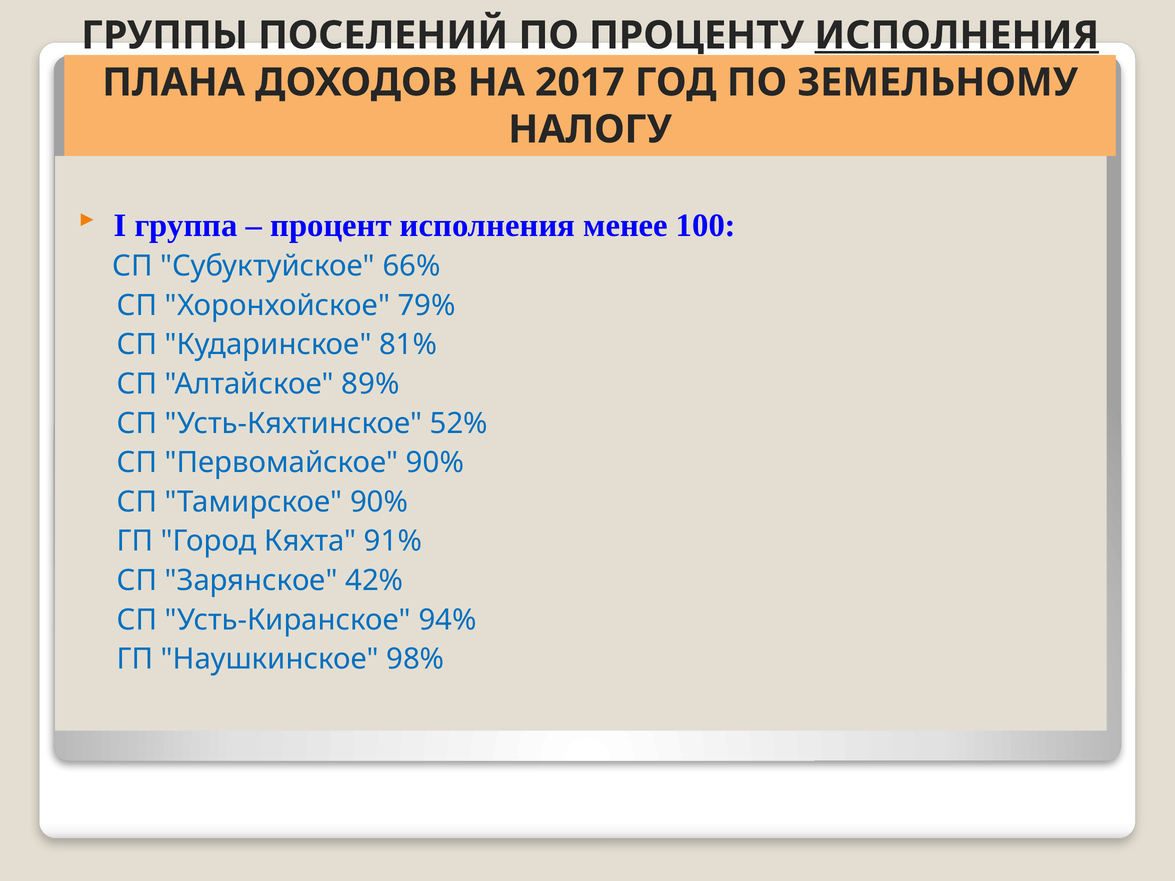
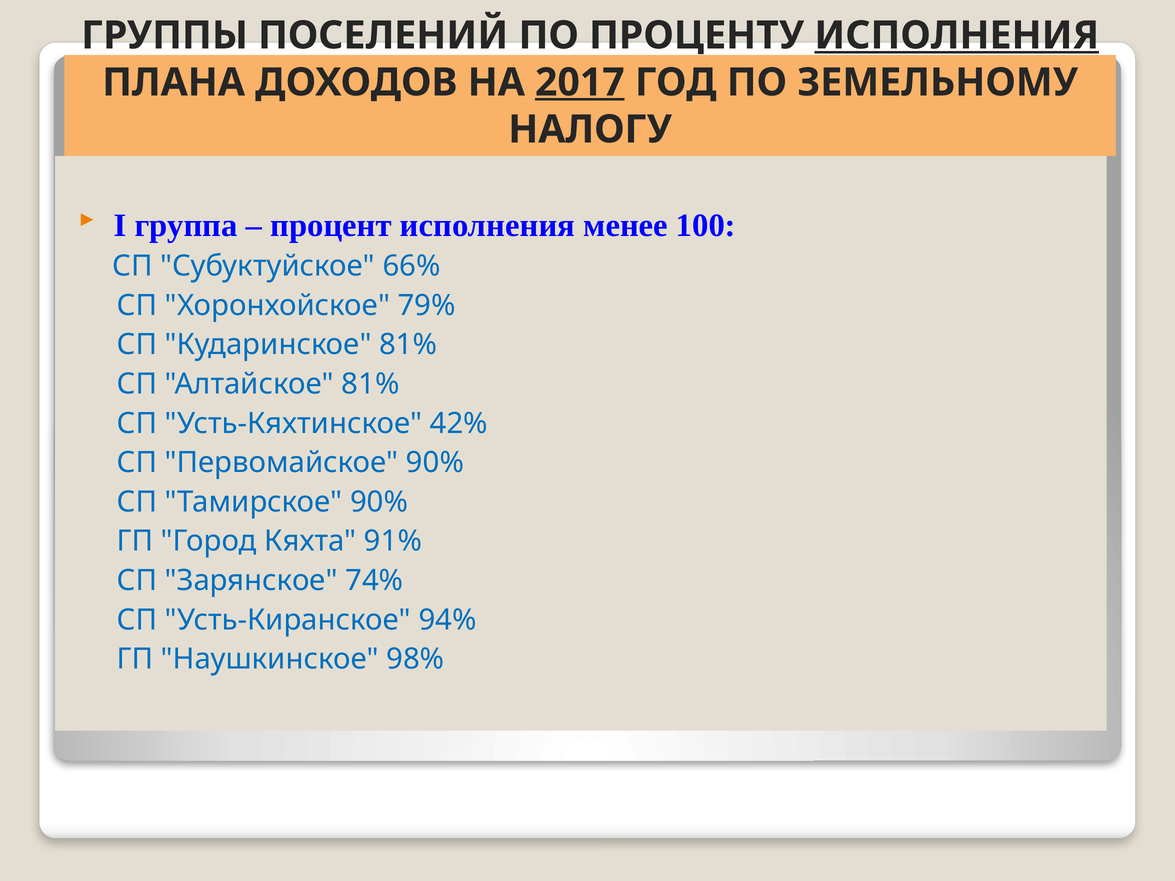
2017 underline: none -> present (580, 83)
Алтайское 89%: 89% -> 81% (370, 384)
52%: 52% -> 42% (459, 423)
42%: 42% -> 74% (374, 581)
